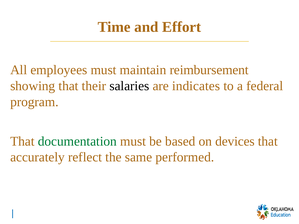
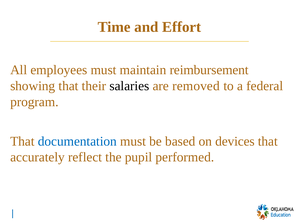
indicates: indicates -> removed (196, 86)
documentation colour: green -> blue (77, 141)
same: same -> pupil (139, 157)
